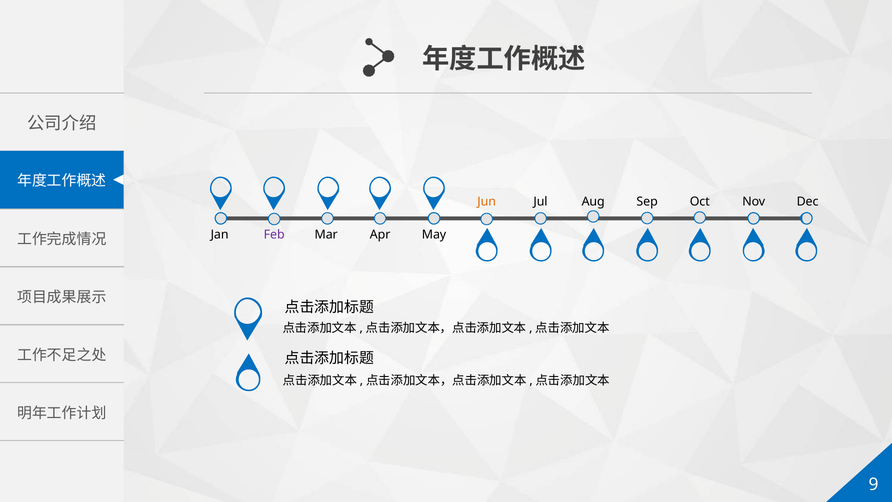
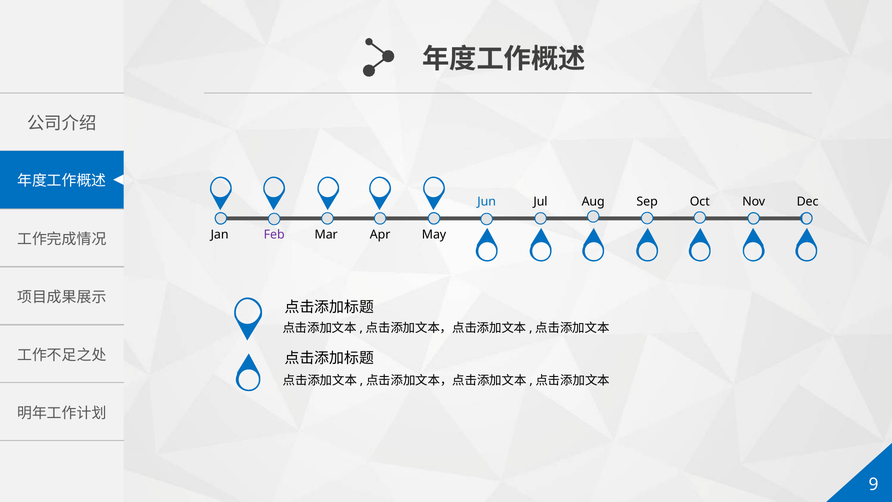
Jun colour: orange -> blue (487, 201)
